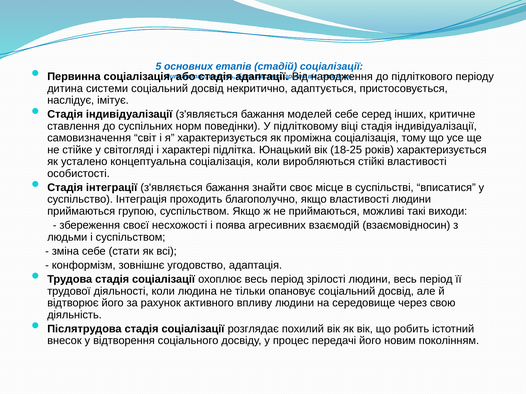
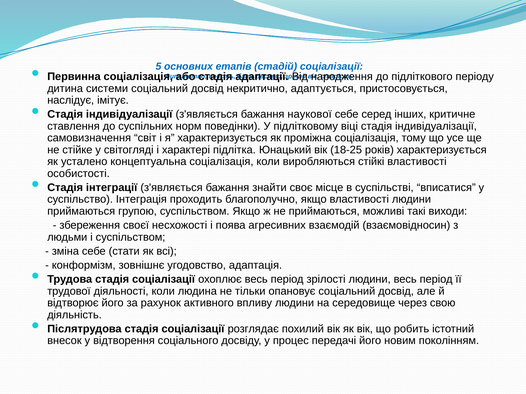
моделей: моделей -> наукової (310, 114)
